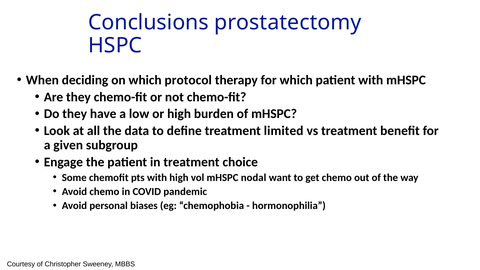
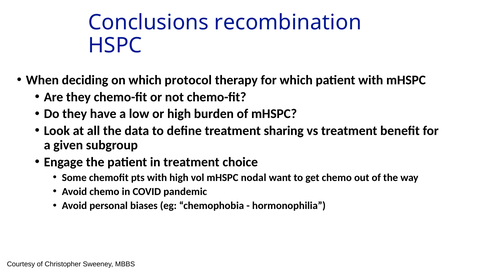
prostatectomy: prostatectomy -> recombination (288, 22)
limited: limited -> sharing (284, 131)
